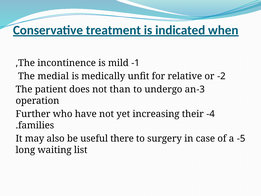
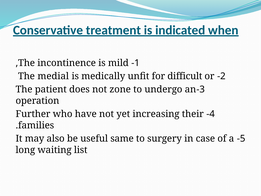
relative: relative -> difficult (185, 76)
than: than -> zone (120, 89)
there: there -> same (122, 138)
